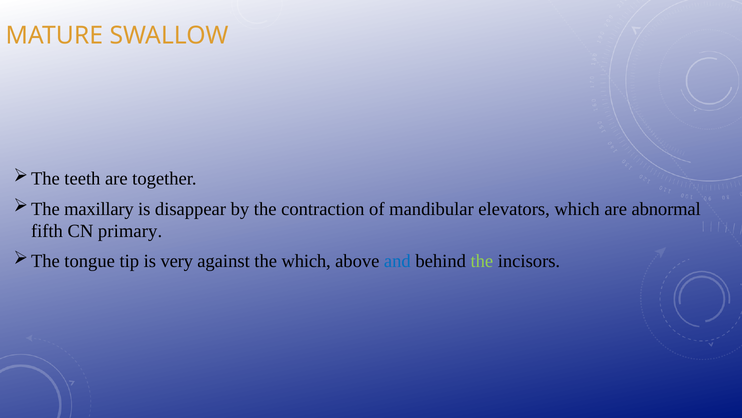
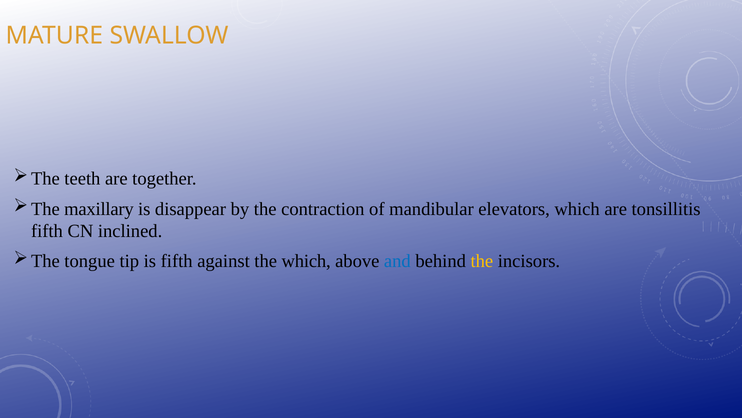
abnormal: abnormal -> tonsillitis (666, 209)
primary: primary -> inclined (130, 231)
is very: very -> fifth (177, 261)
the colour: light green -> yellow (482, 261)
